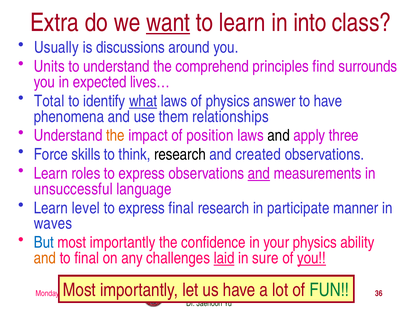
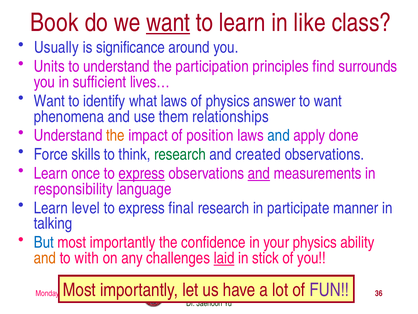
Extra: Extra -> Book (54, 23)
into: into -> like (310, 23)
discussions: discussions -> significance (131, 48)
comprehend: comprehend -> participation (212, 66)
expected: expected -> sufficient (100, 82)
Total: Total -> Want (49, 101)
what underline: present -> none (143, 101)
to have: have -> want (328, 101)
and colour: black -> blue (279, 135)
three: three -> done (344, 135)
research colour: black -> green (180, 154)
roles: roles -> once (86, 173)
express underline: none -> present (142, 173)
unsuccessful: unsuccessful -> responsibility (73, 189)
waves: waves -> talking (53, 223)
to final: final -> with (87, 258)
sure: sure -> stick (265, 258)
you underline: present -> none (312, 258)
FUN colour: green -> purple (329, 290)
